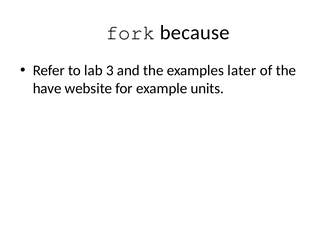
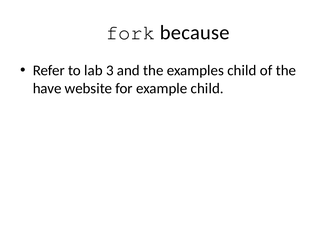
examples later: later -> child (242, 70)
example units: units -> child (207, 88)
